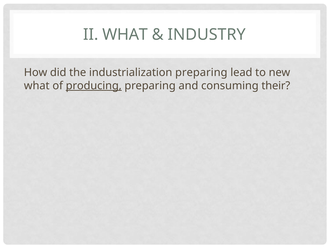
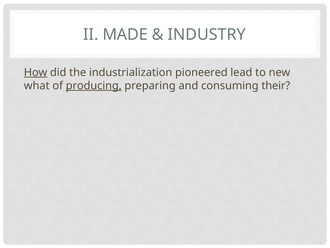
II WHAT: WHAT -> MADE (125, 35)
How underline: none -> present (36, 72)
industrialization preparing: preparing -> pioneered (201, 72)
